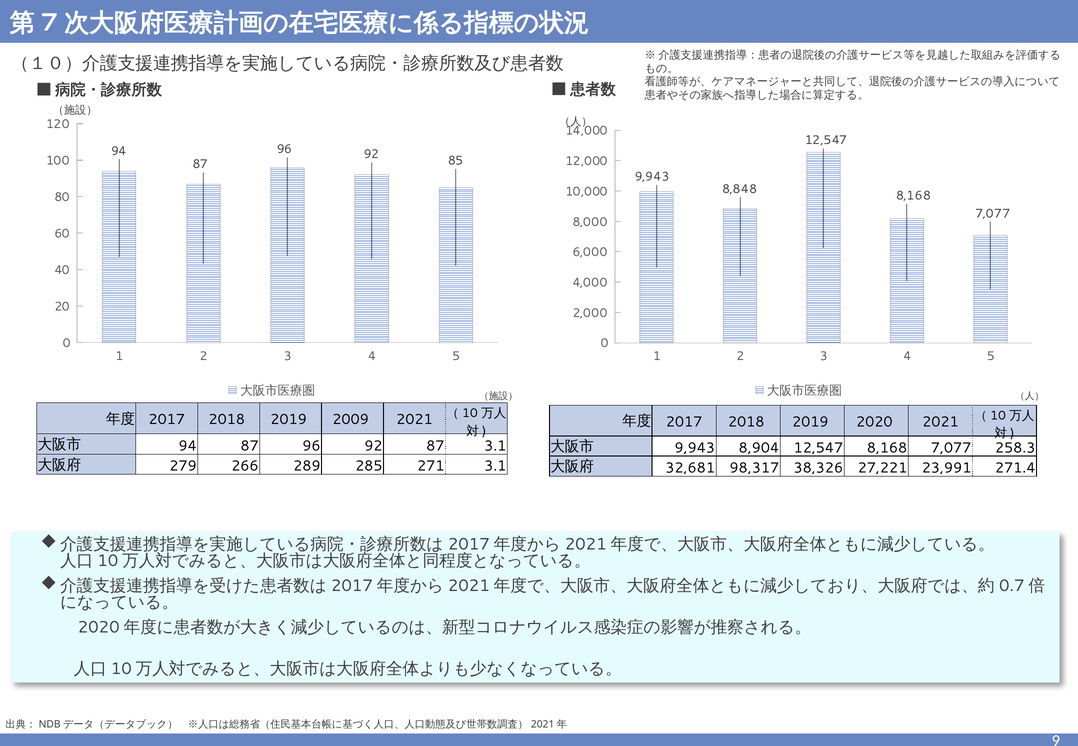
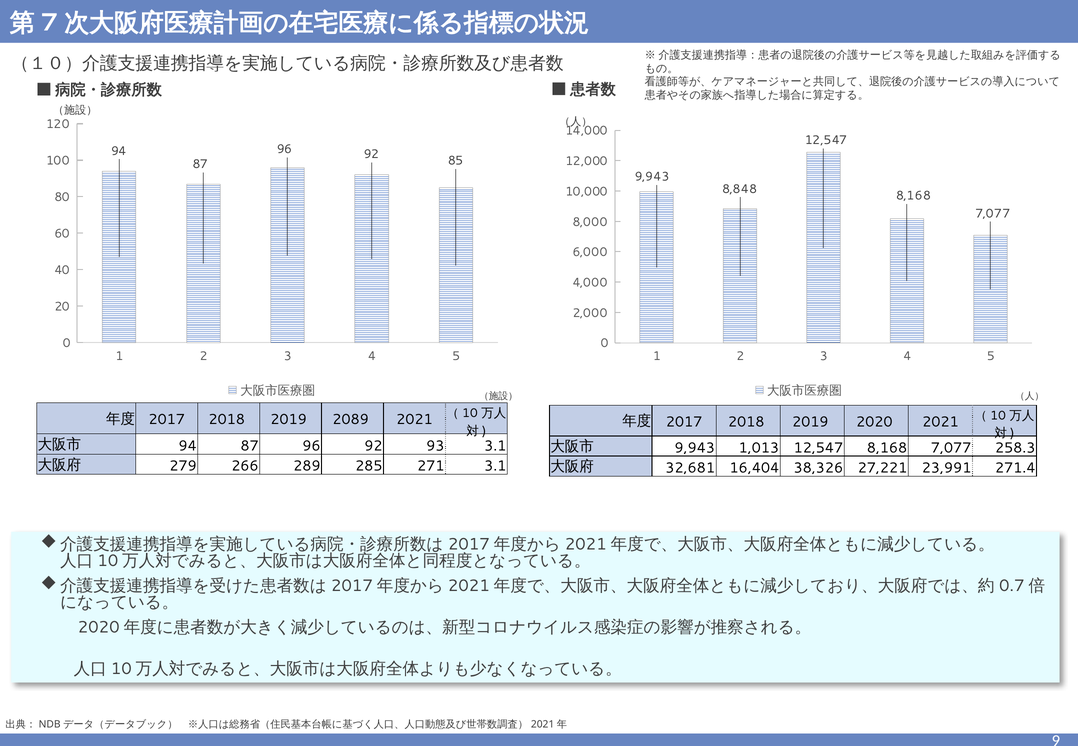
2009: 2009 -> 2089 (351, 420)
92 87: 87 -> 93 (435, 446)
8,904: 8,904 -> 1,013 (759, 448)
98,317: 98,317 -> 16,404 (754, 468)
